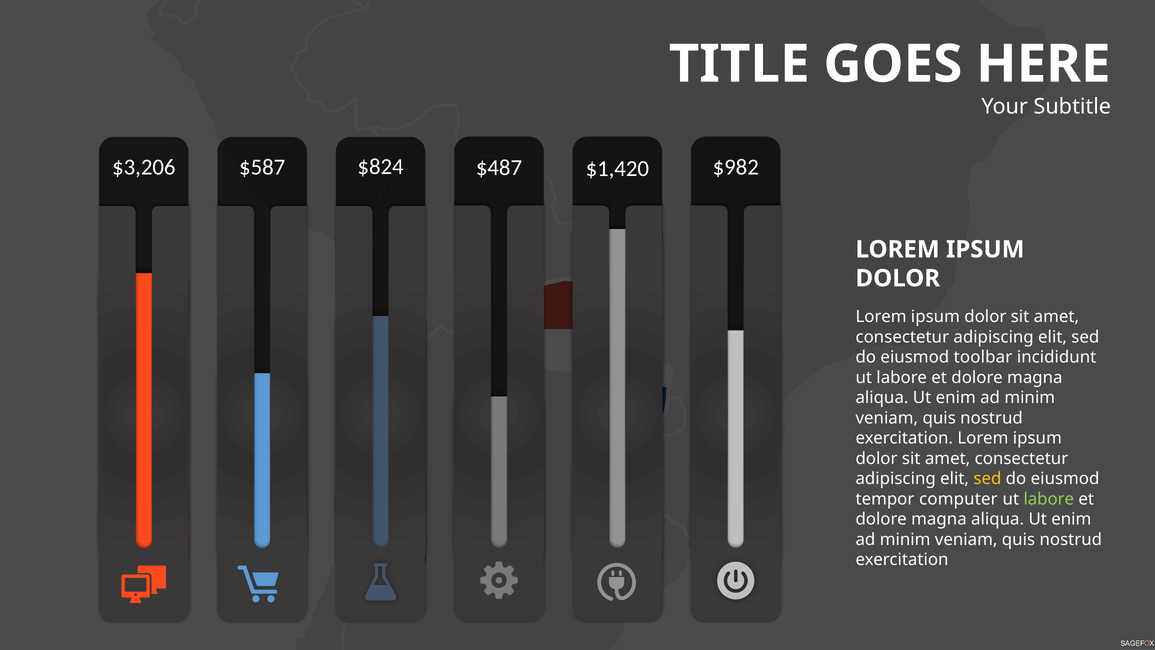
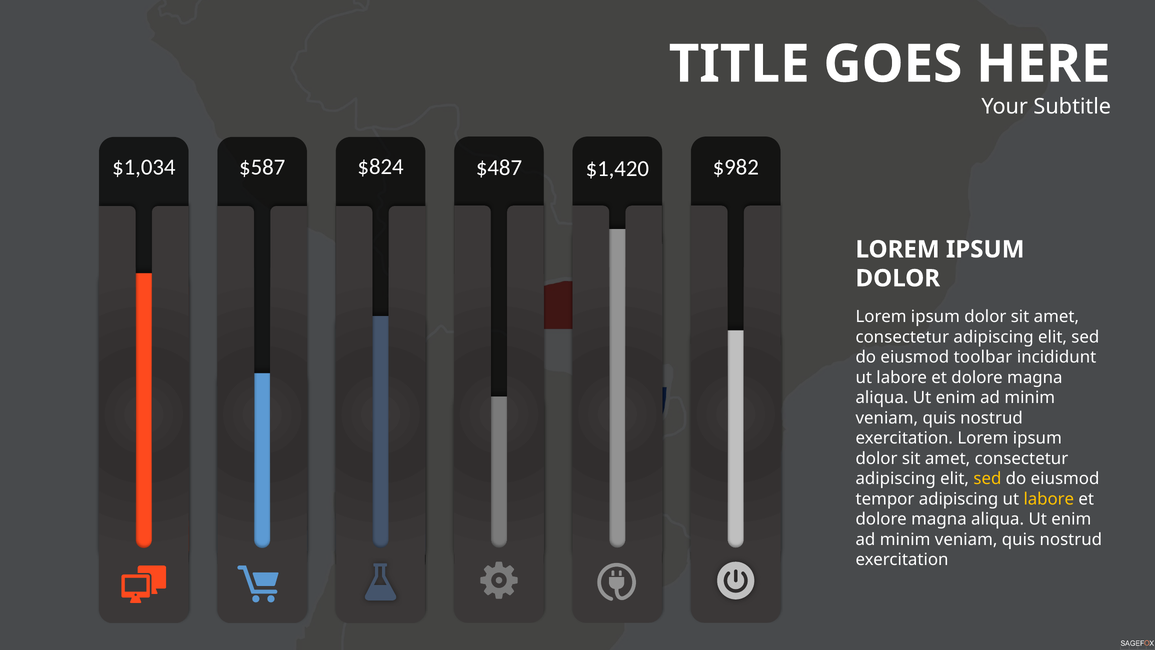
$3,206: $3,206 -> $1,034 (144, 167)
tempor computer: computer -> adipiscing (959, 499)
labore colour: light green -> yellow (1049, 499)
